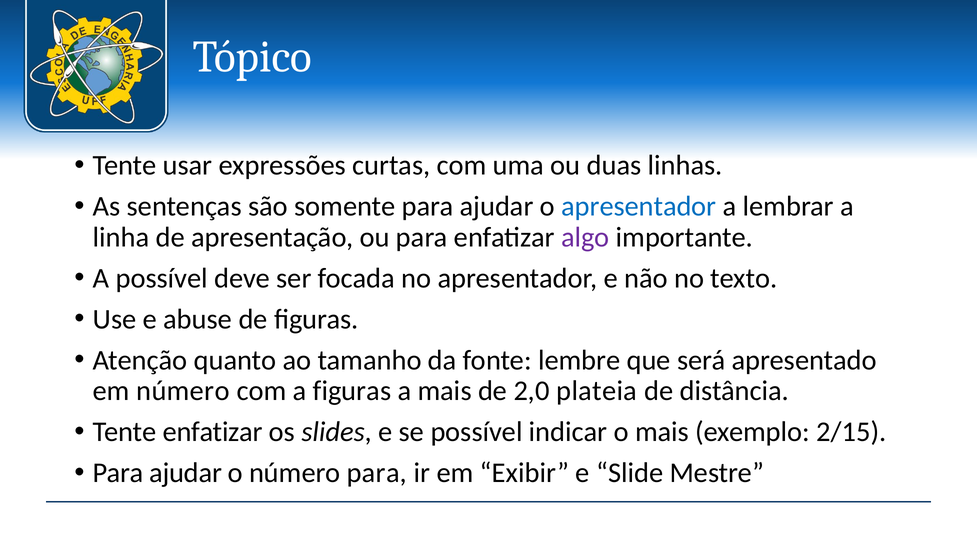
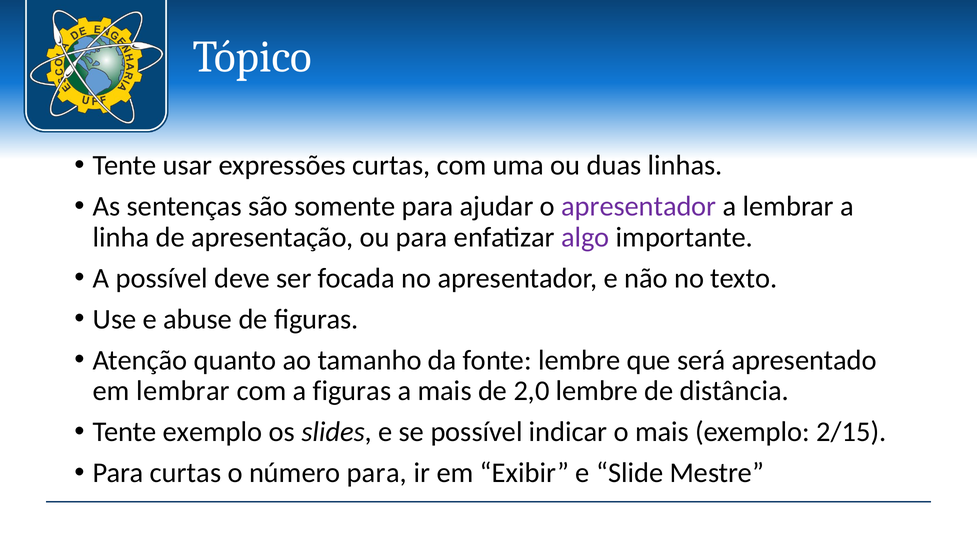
apresentador colour: blue -> purple (639, 206)
em número: número -> lembrar (183, 391)
2,0 plateia: plateia -> lembre (597, 391)
Tente enfatizar: enfatizar -> exemplo (213, 432)
ajudar: ajudar -> curtas (186, 473)
